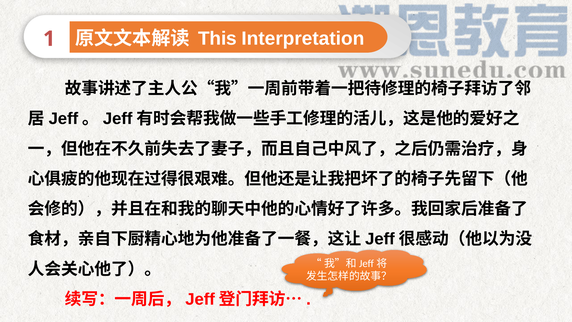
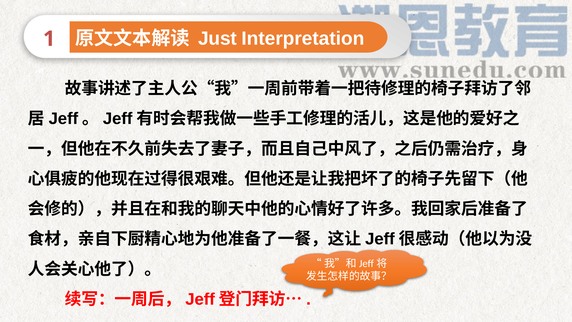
This: This -> Just (217, 39)
